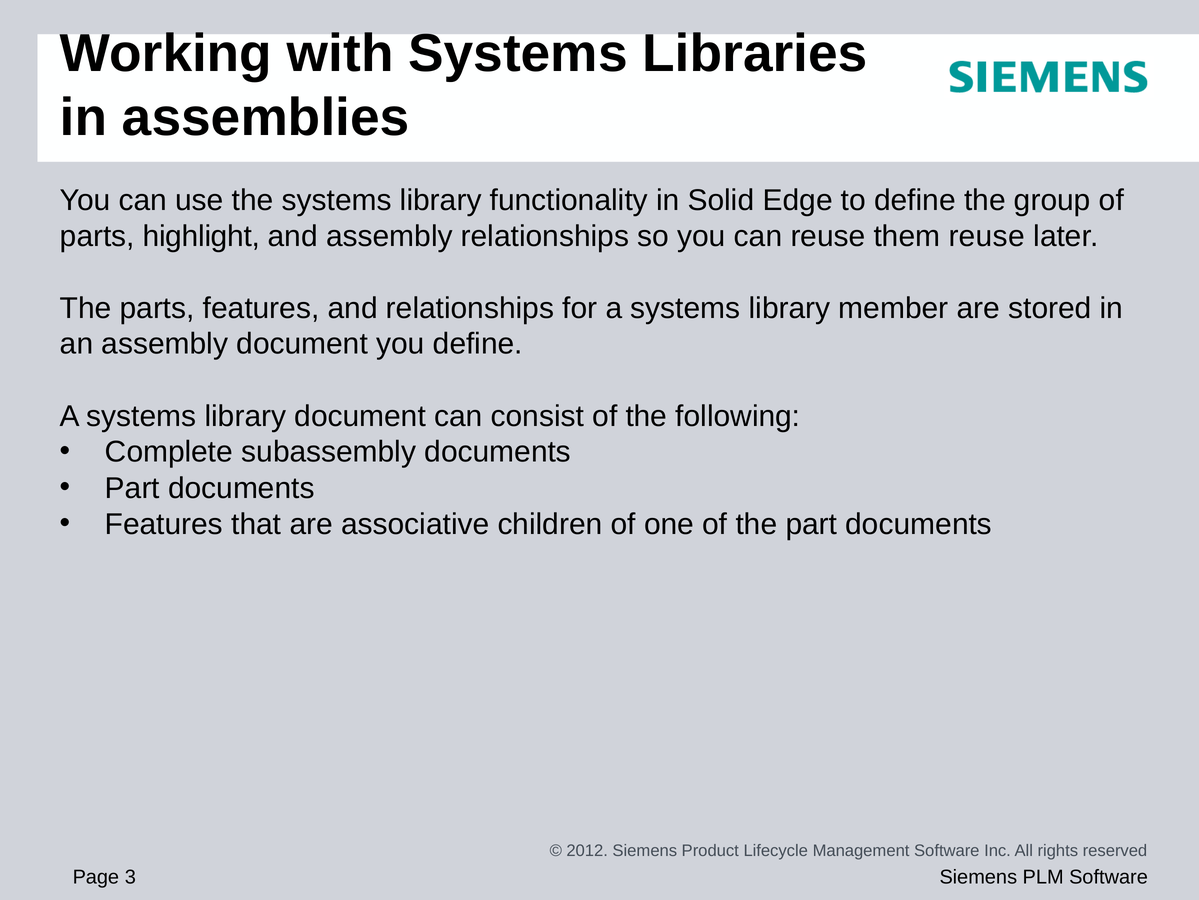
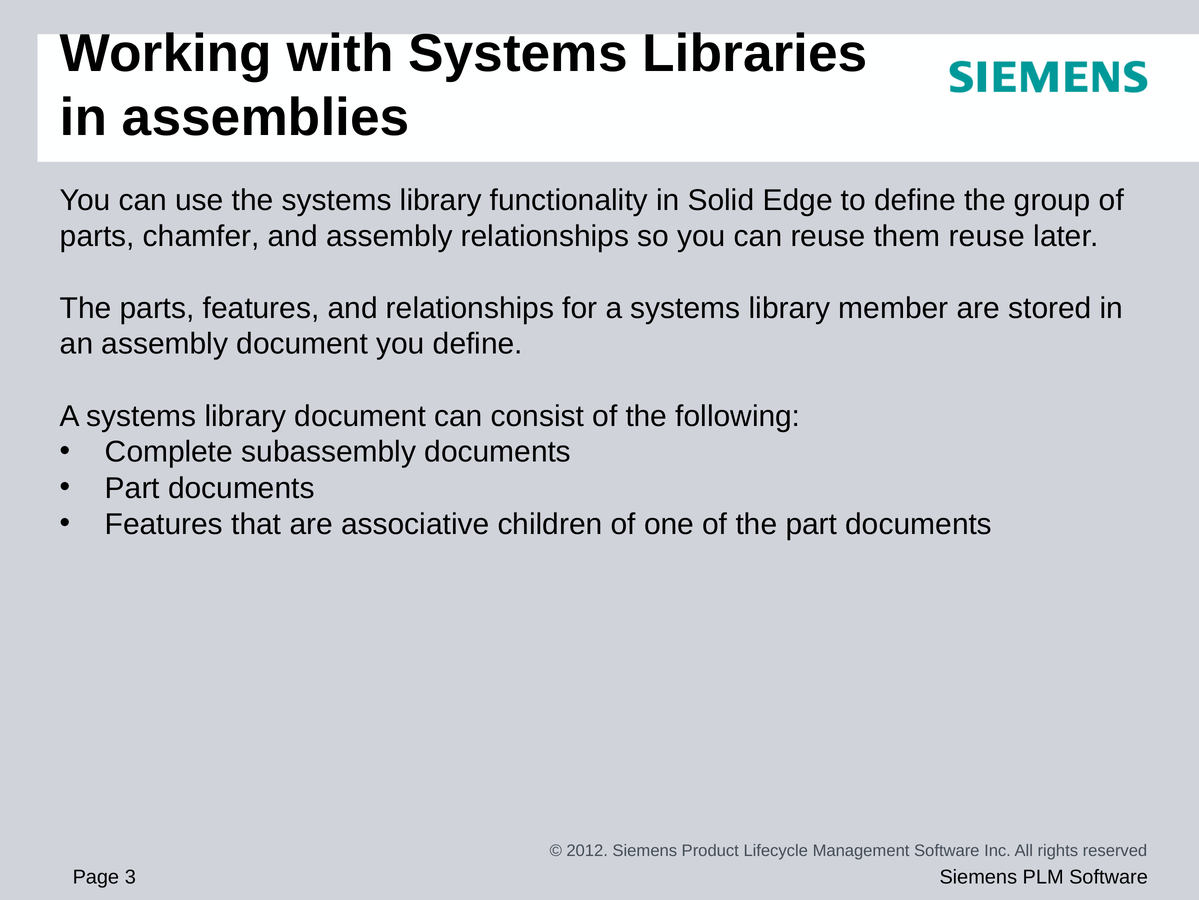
highlight: highlight -> chamfer (201, 236)
